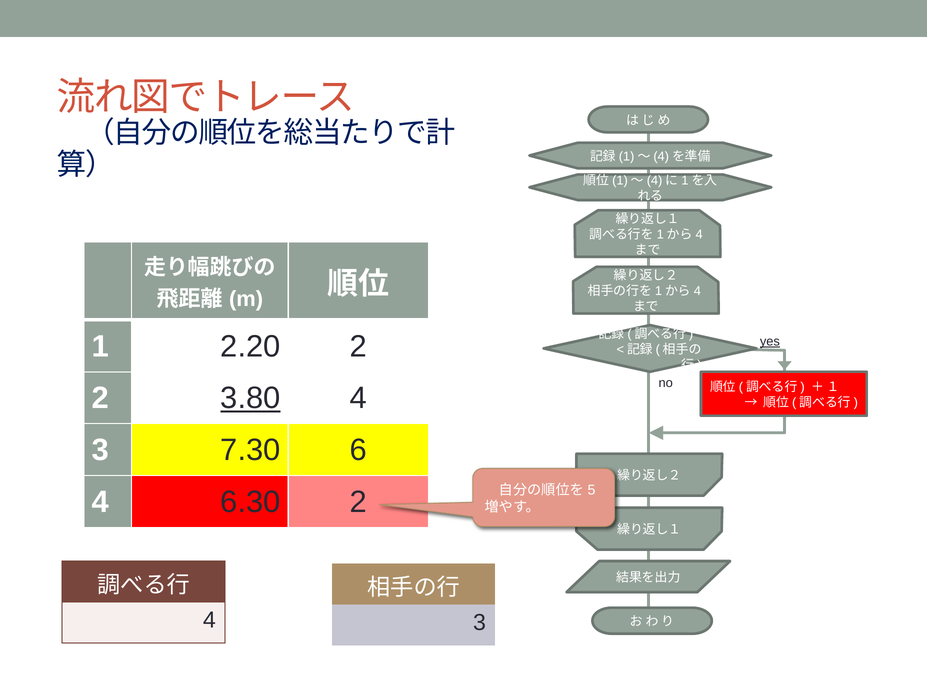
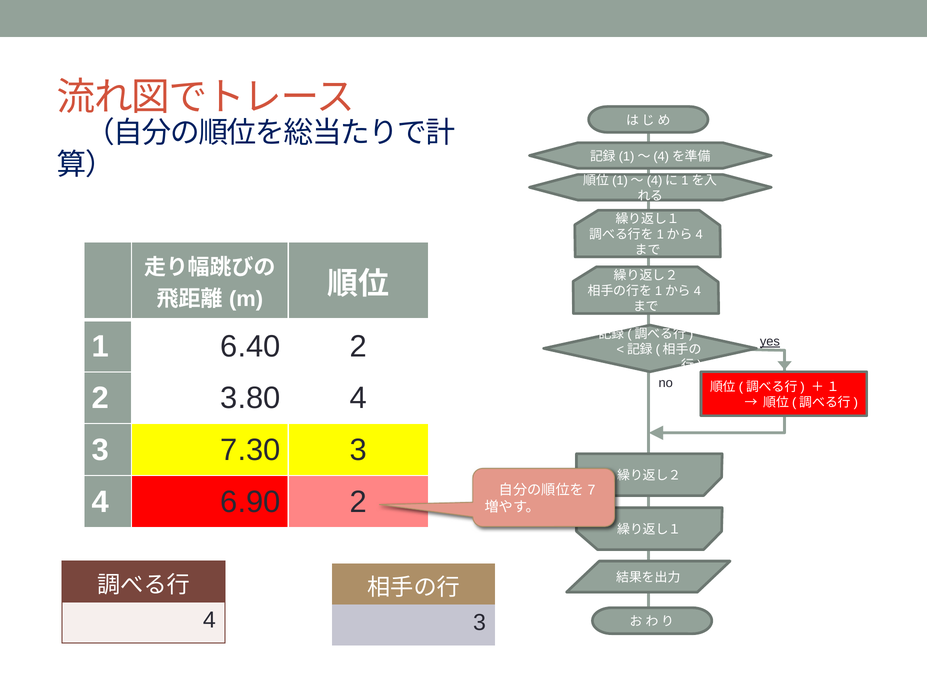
2.20: 2.20 -> 6.40 (250, 347)
3.80 underline: present -> none (250, 398)
7.30 6: 6 -> 3 (358, 450)
5: 5 -> 7 (592, 490)
6.30: 6.30 -> 6.90 (250, 502)
